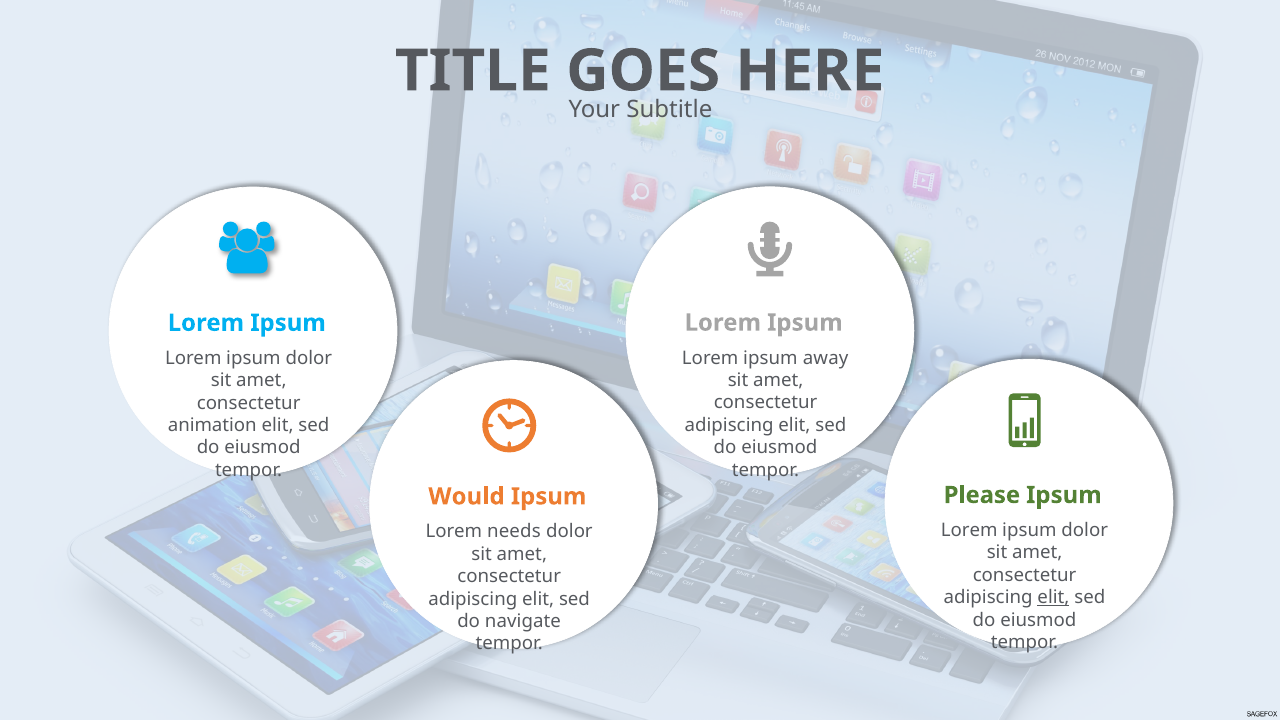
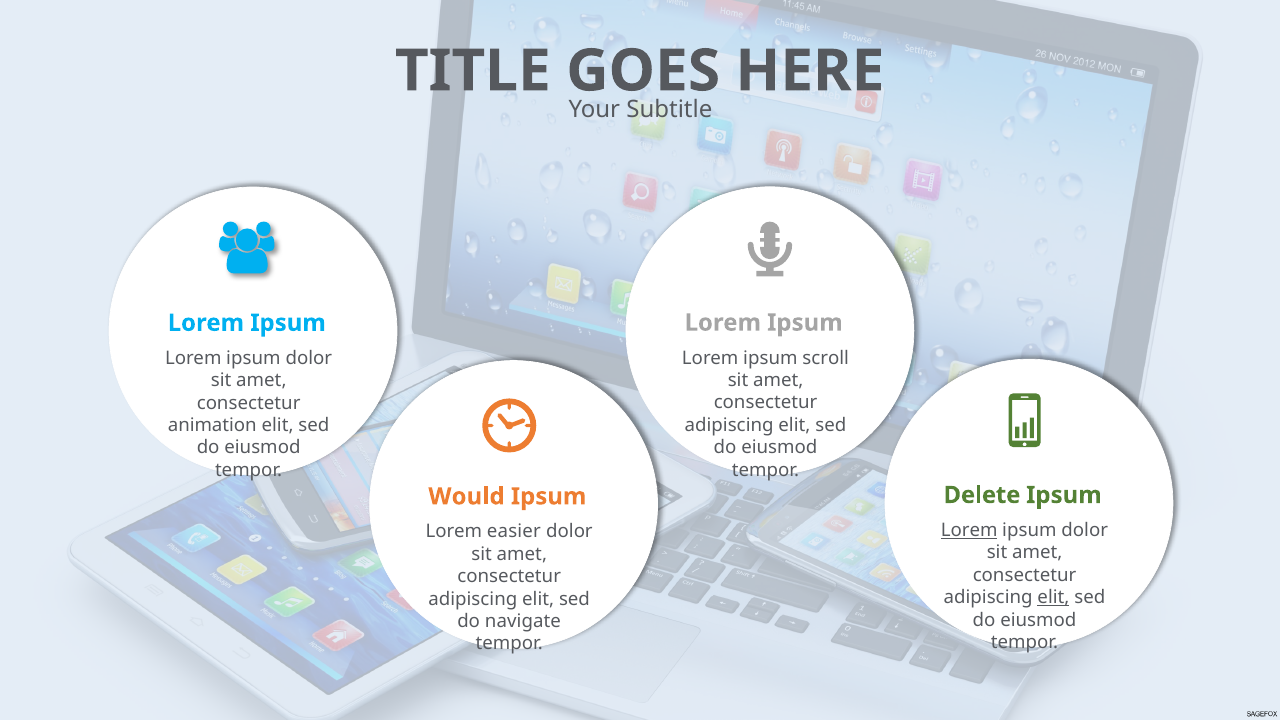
away: away -> scroll (826, 358)
Please: Please -> Delete (982, 495)
Lorem underline: none -> present (969, 530)
needs: needs -> easier (514, 532)
